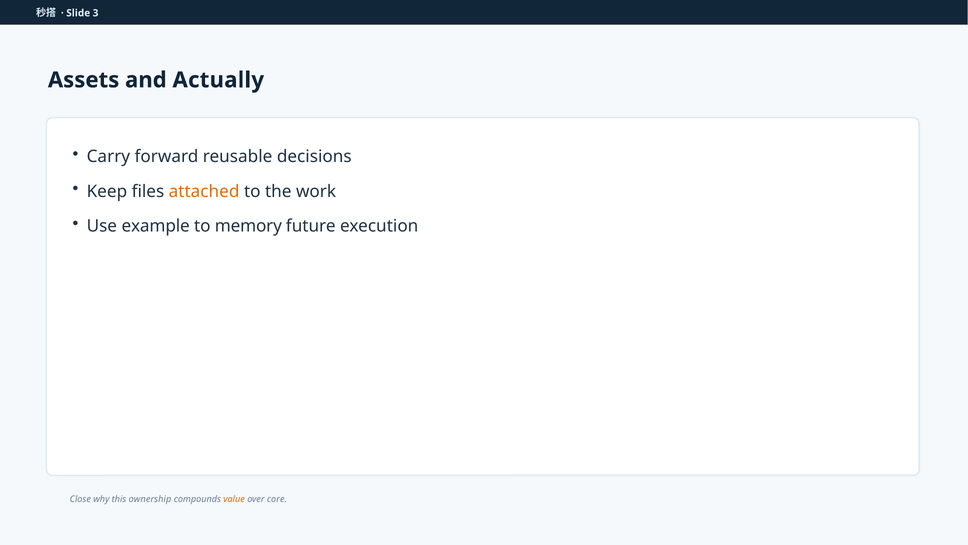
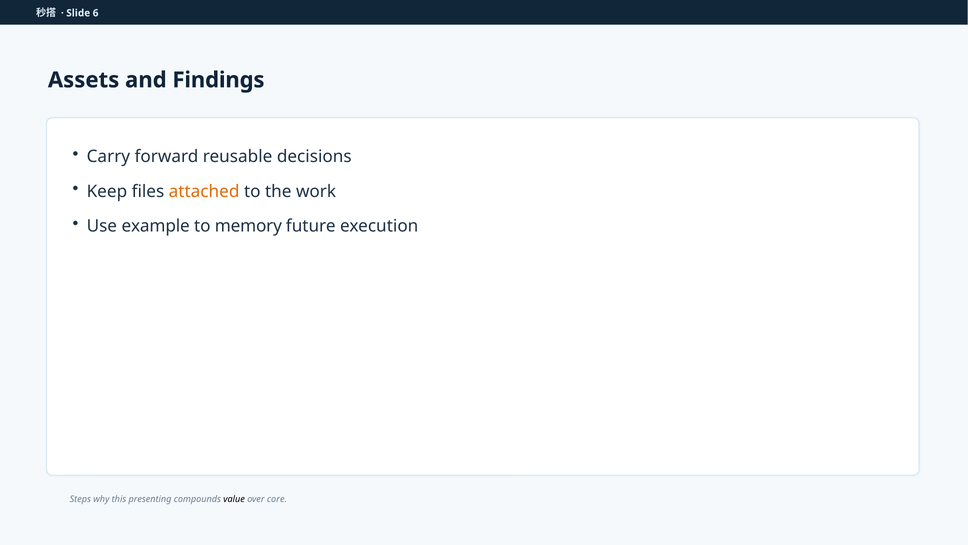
3: 3 -> 6 (96, 13)
Actually: Actually -> Findings (218, 80)
Close: Close -> Steps (80, 499)
ownership: ownership -> presenting (150, 499)
value colour: orange -> black (234, 499)
